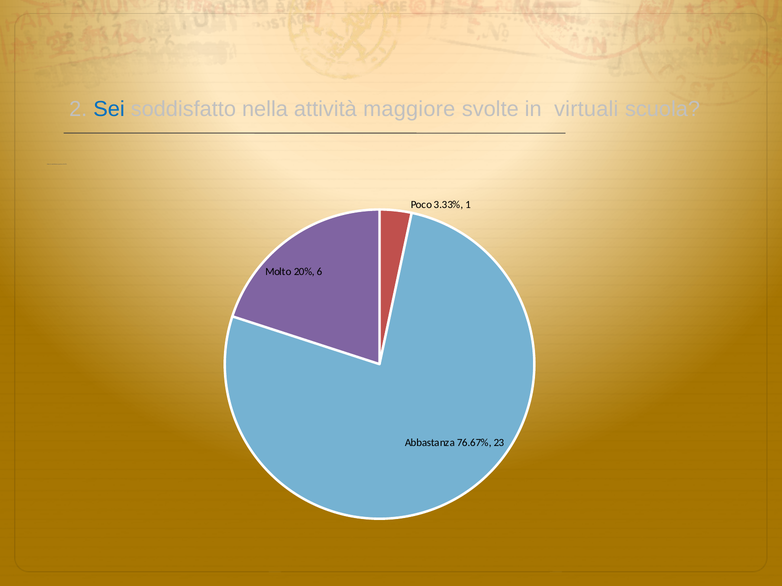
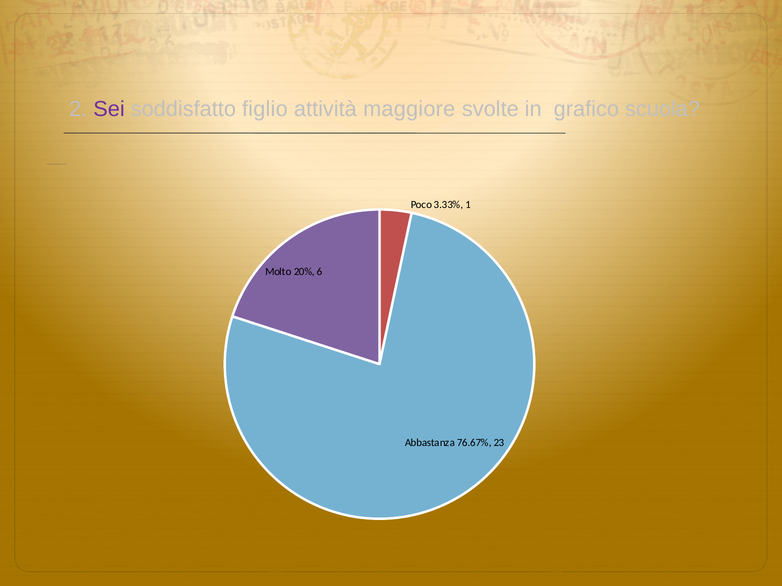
Sei colour: blue -> purple (109, 109)
nella: nella -> figlio (265, 109)
virtuali: virtuali -> grafico (586, 109)
